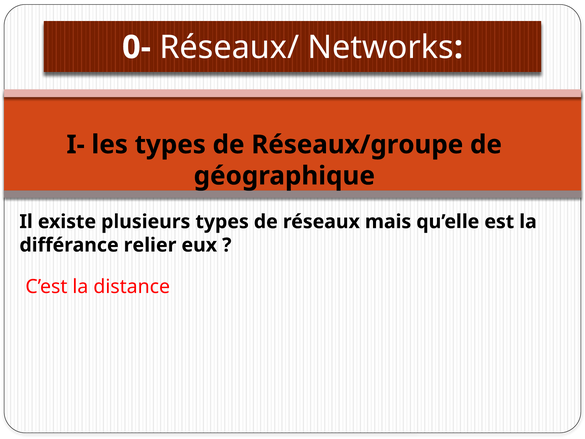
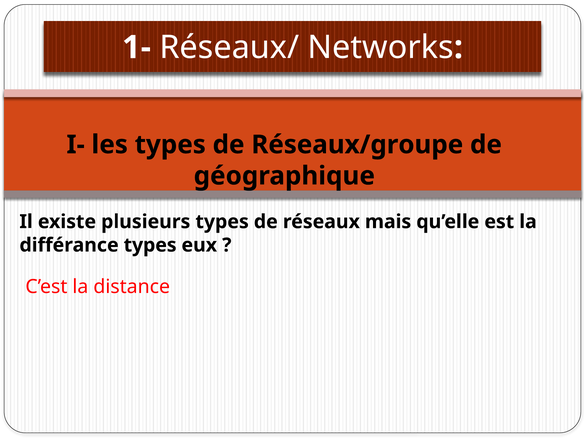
0-: 0- -> 1- (137, 47)
différance relier: relier -> types (150, 245)
